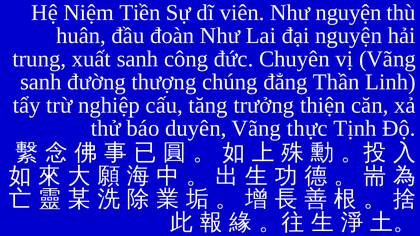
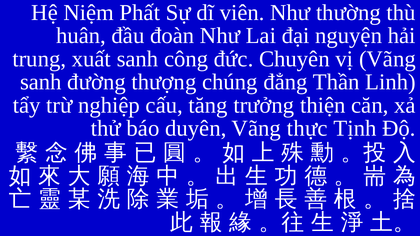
Tiền: Tiền -> Phất (140, 13)
Như nguyện: nguyện -> thường (348, 13)
